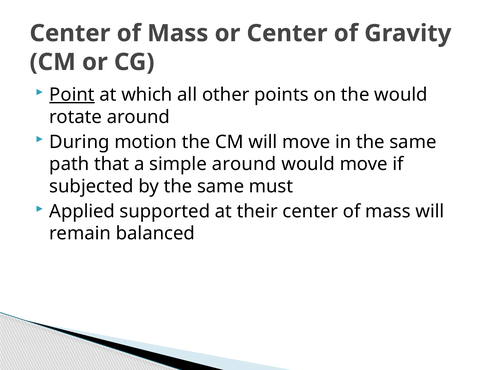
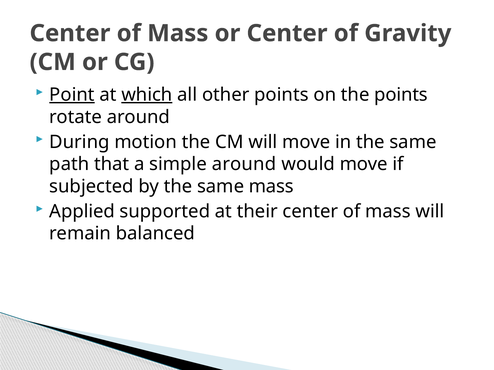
which underline: none -> present (147, 95)
the would: would -> points (401, 95)
same must: must -> mass (271, 187)
